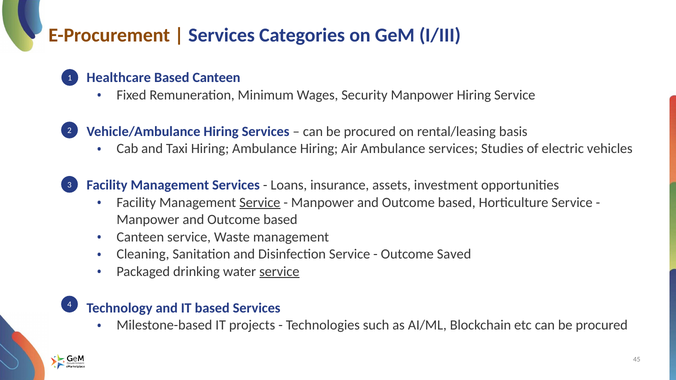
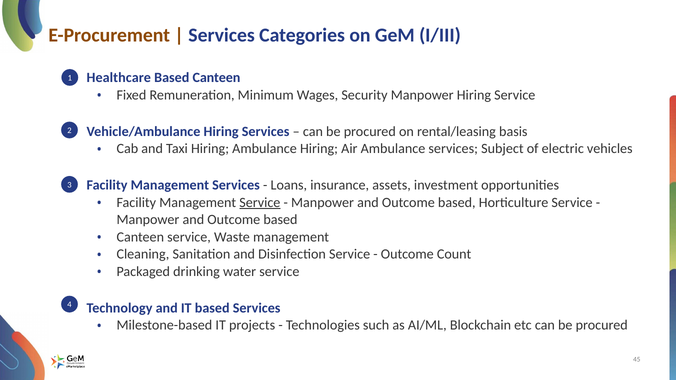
Studies: Studies -> Subject (502, 149)
Saved: Saved -> Count (454, 254)
service underline: present -> none (279, 272)
